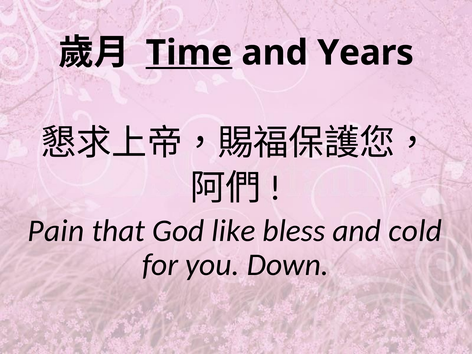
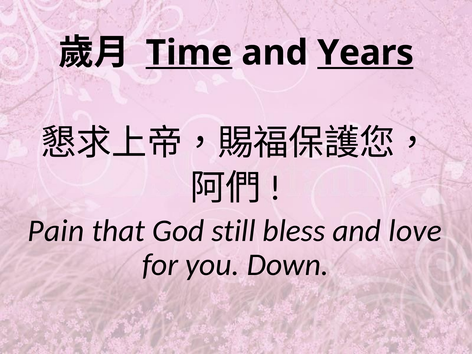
Years underline: none -> present (366, 53)
like: like -> still (234, 231)
cold: cold -> love (415, 231)
